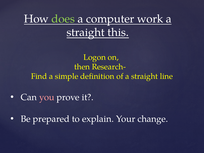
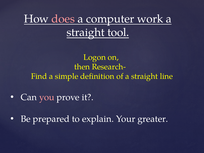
does colour: light green -> pink (63, 19)
this: this -> tool (118, 32)
change: change -> greater (153, 119)
